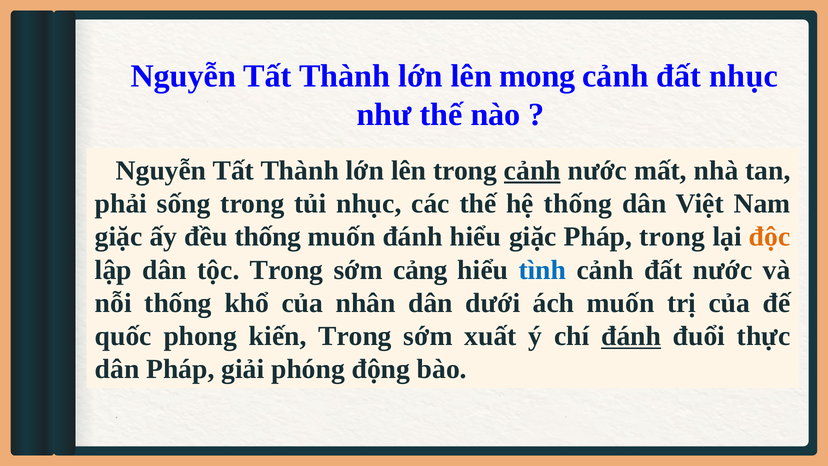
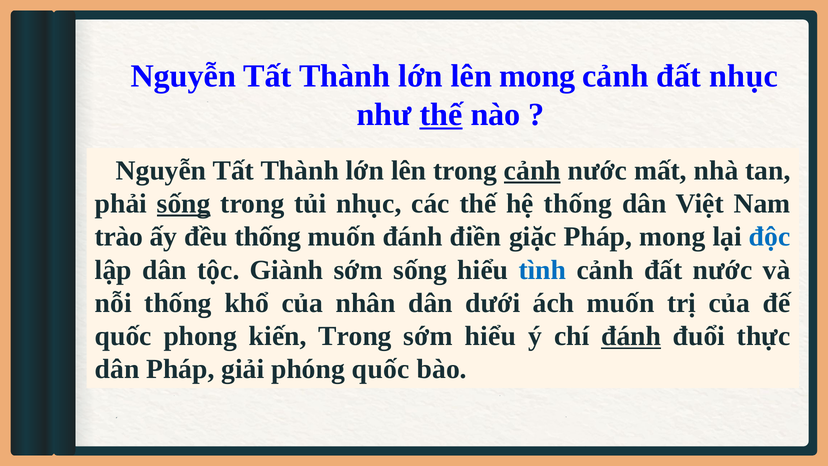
thế underline: none -> present (441, 115)
sống underline: none -> present (184, 204)
giặc: giặc -> trào (119, 237)
đánh hiểu: hiểu -> điền (476, 237)
Pháp trong: trong -> mong (672, 237)
độc colour: orange -> blue (770, 237)
tộc Trong: Trong -> Giành (287, 270)
sớm cảng: cảng -> sống (420, 270)
sớm xuất: xuất -> hiểu (490, 336)
phóng động: động -> quốc (381, 369)
